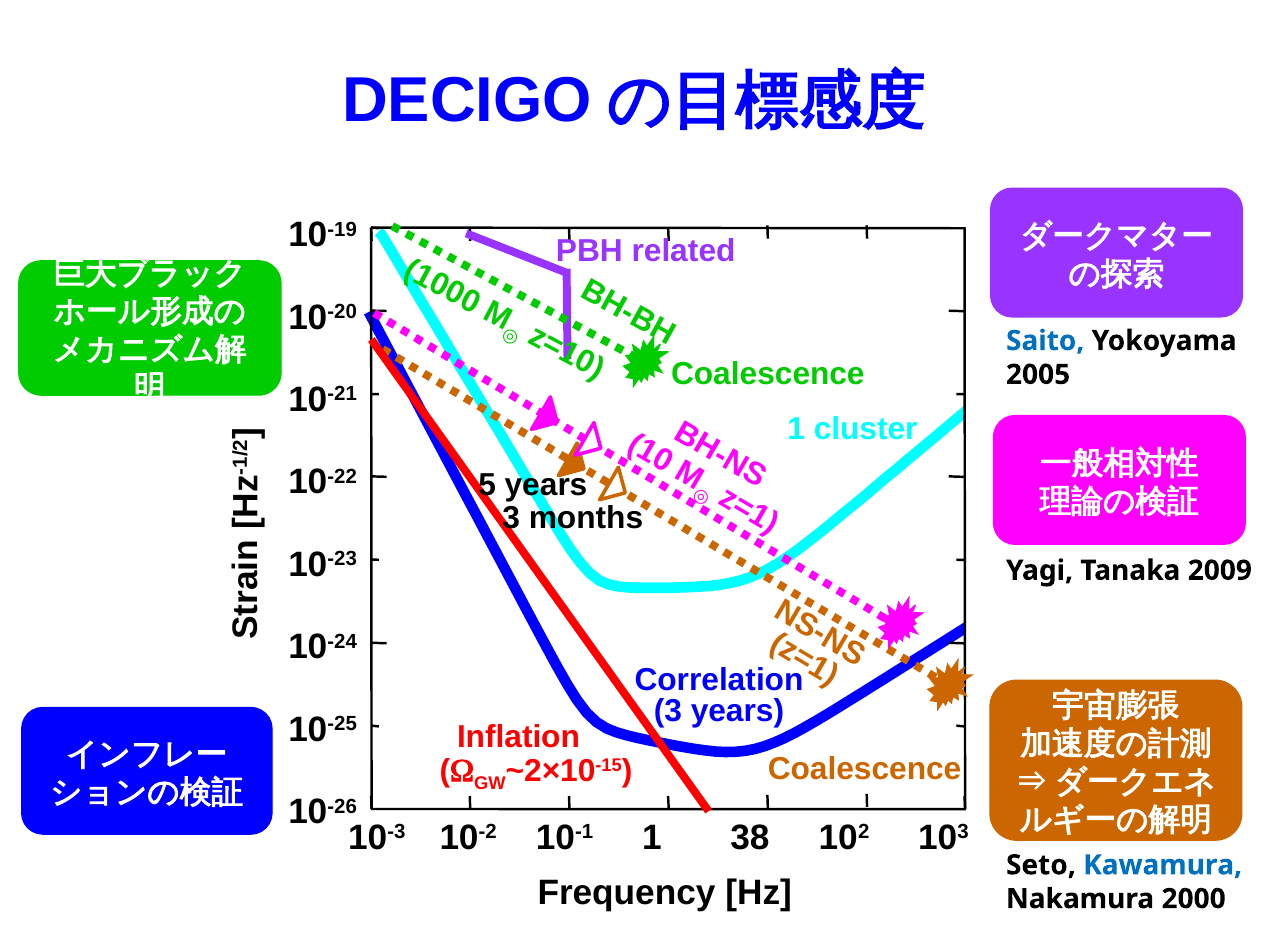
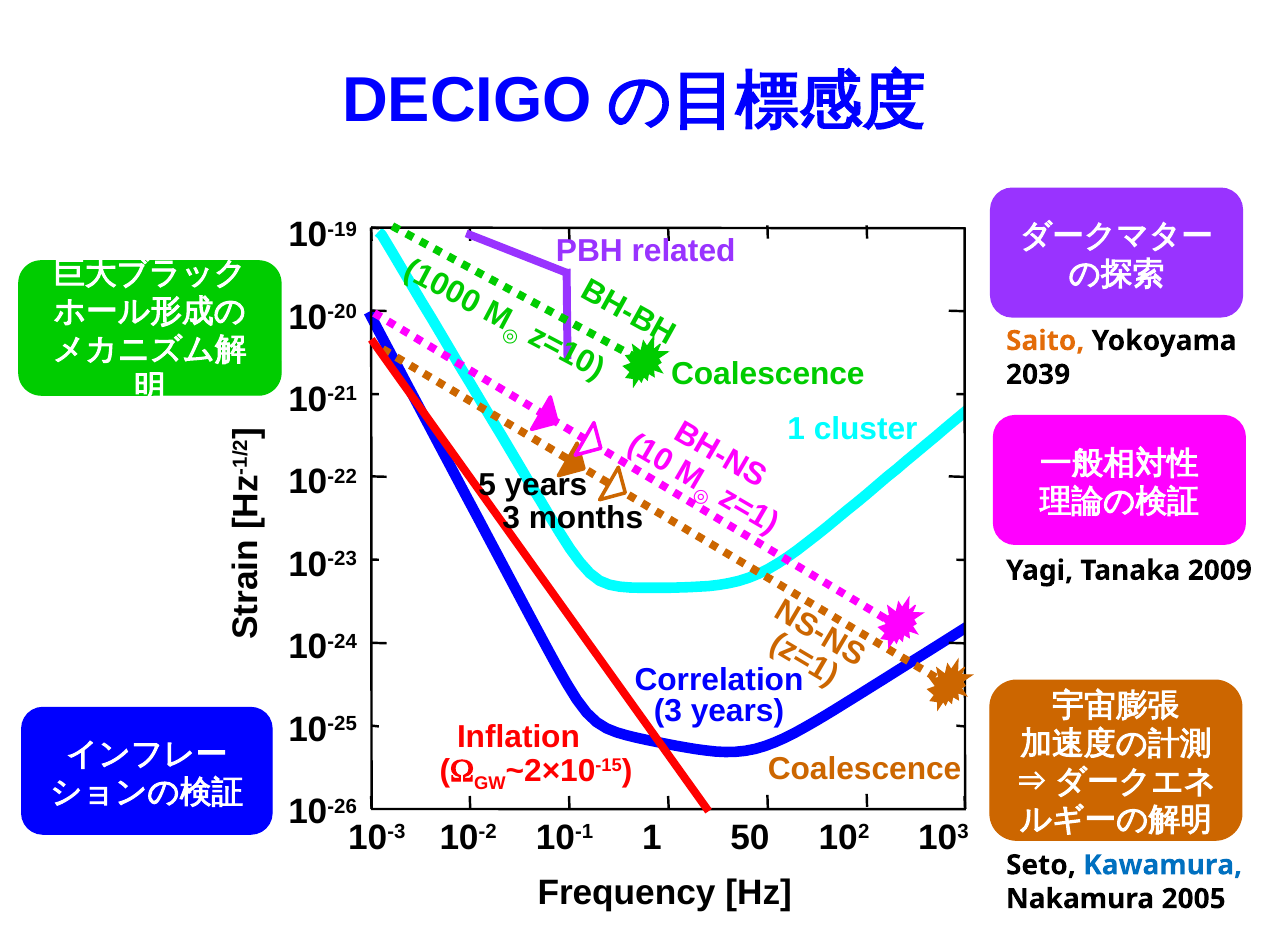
Saito colour: blue -> orange (1045, 341)
2005: 2005 -> 2039 (1038, 375)
38: 38 -> 50 (750, 838)
2000: 2000 -> 2005 (1194, 899)
